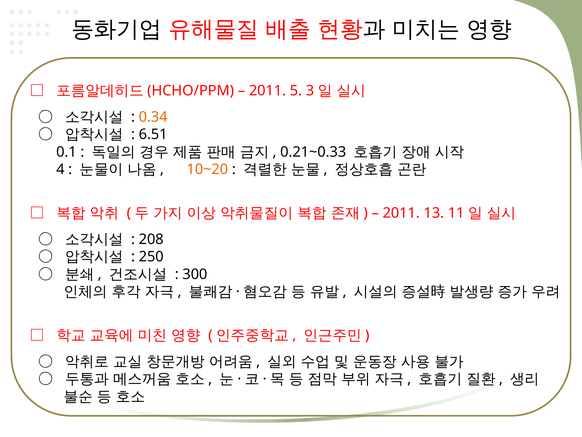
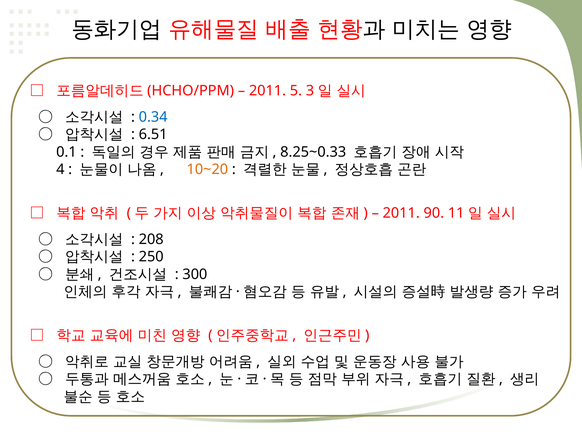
0.34 colour: orange -> blue (153, 117)
0.21~0.33: 0.21~0.33 -> 8.25~0.33 (313, 152)
13: 13 -> 90 (434, 213)
